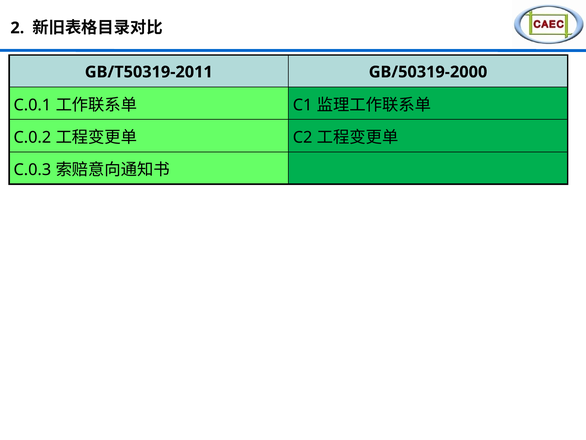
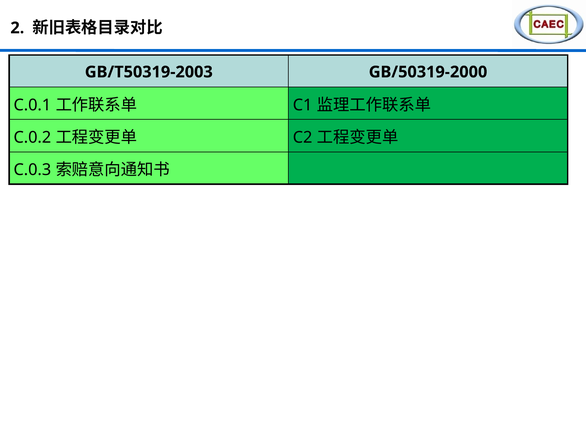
GB/T50319-2011: GB/T50319-2011 -> GB/T50319-2003 (149, 72)
